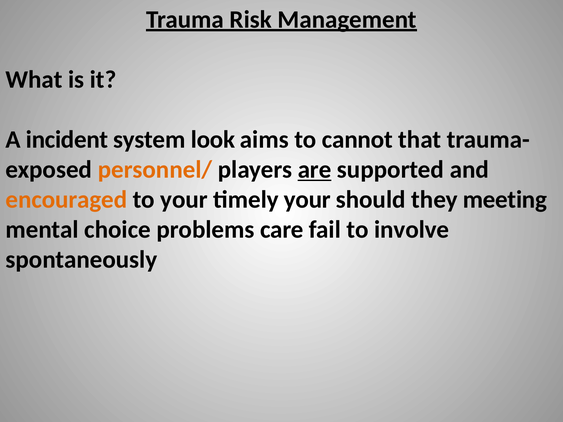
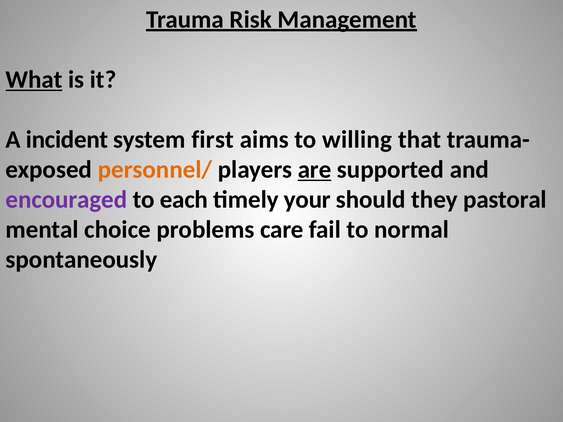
What underline: none -> present (34, 80)
look: look -> first (213, 140)
cannot: cannot -> willing (357, 140)
encouraged colour: orange -> purple (66, 200)
to your: your -> each (184, 200)
meeting: meeting -> pastoral (505, 200)
involve: involve -> normal (412, 230)
